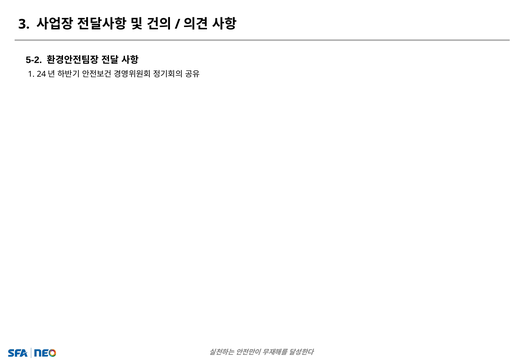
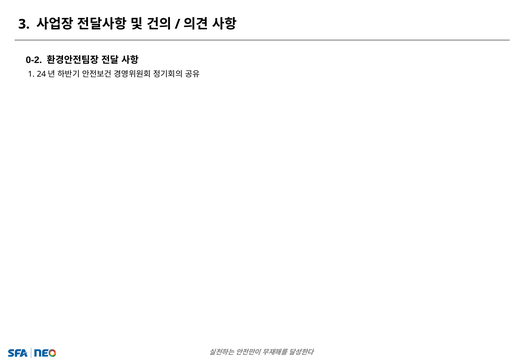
5-2: 5-2 -> 0-2 (34, 60)
